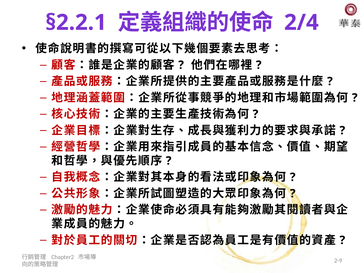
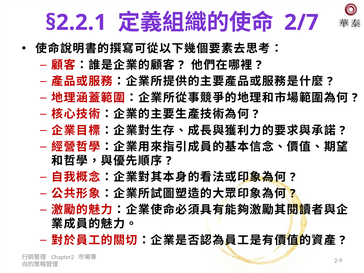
2/4: 2/4 -> 2/7 (301, 22)
